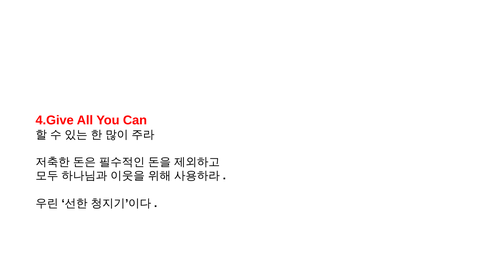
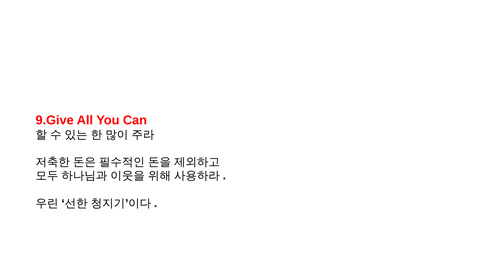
4.Give: 4.Give -> 9.Give (55, 120)
